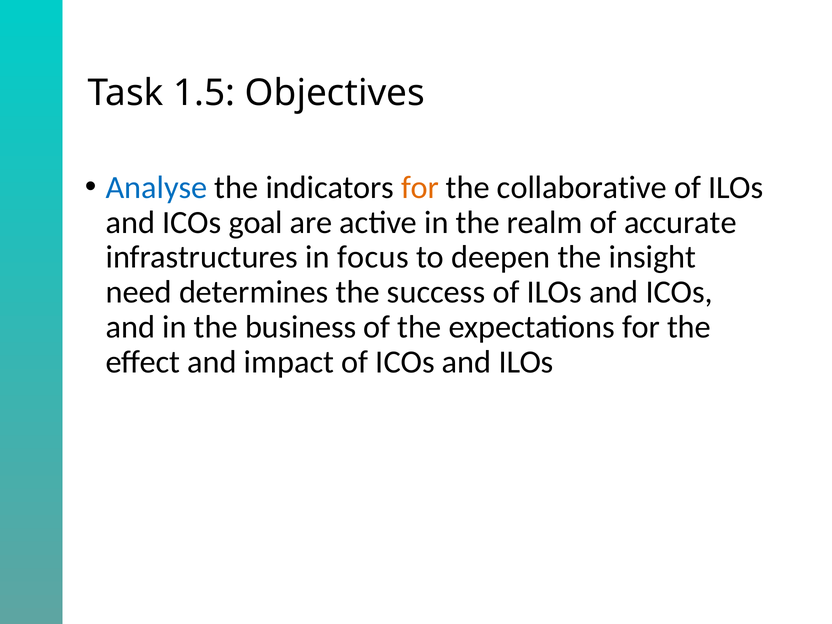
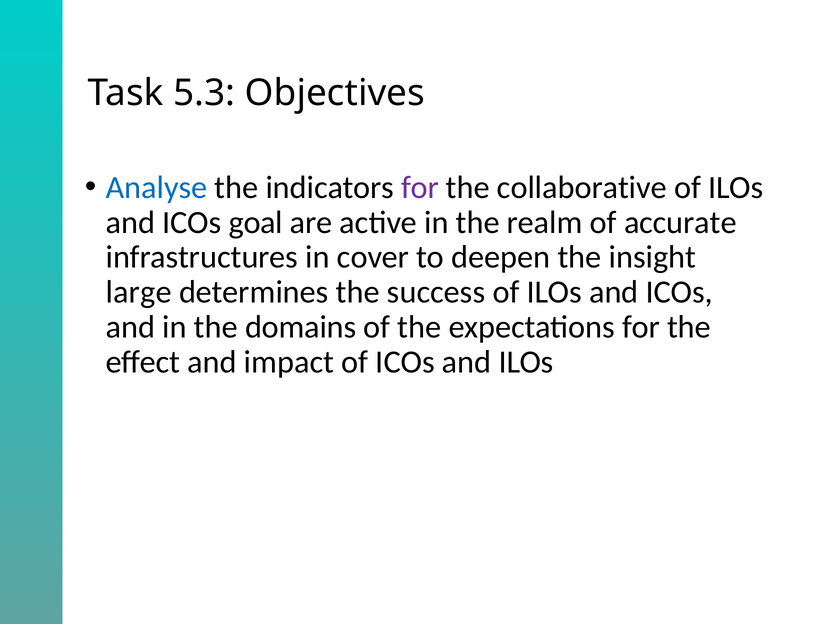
1.5: 1.5 -> 5.3 (204, 93)
for colour: orange -> purple (420, 187)
focus: focus -> cover (373, 257)
need: need -> large (139, 292)
business: business -> domains (301, 327)
